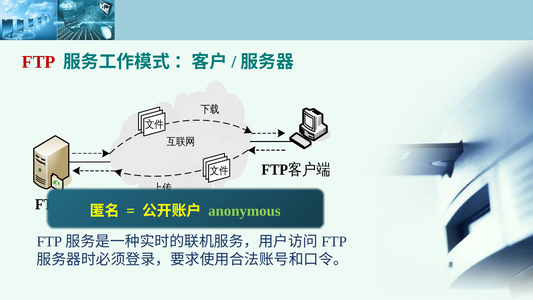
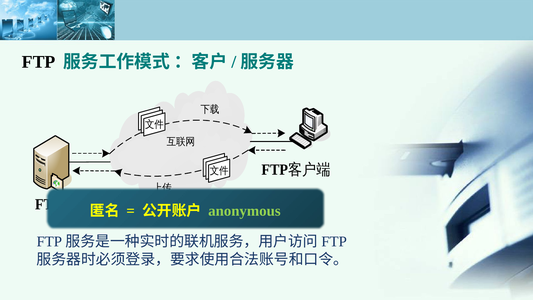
FTP colour: red -> black (39, 62)
